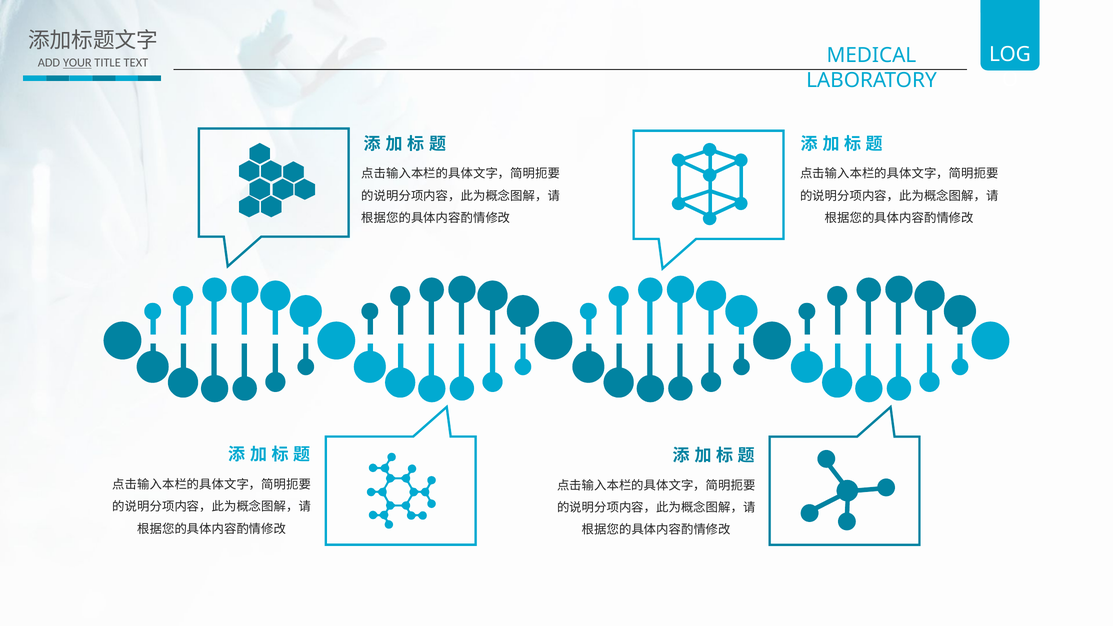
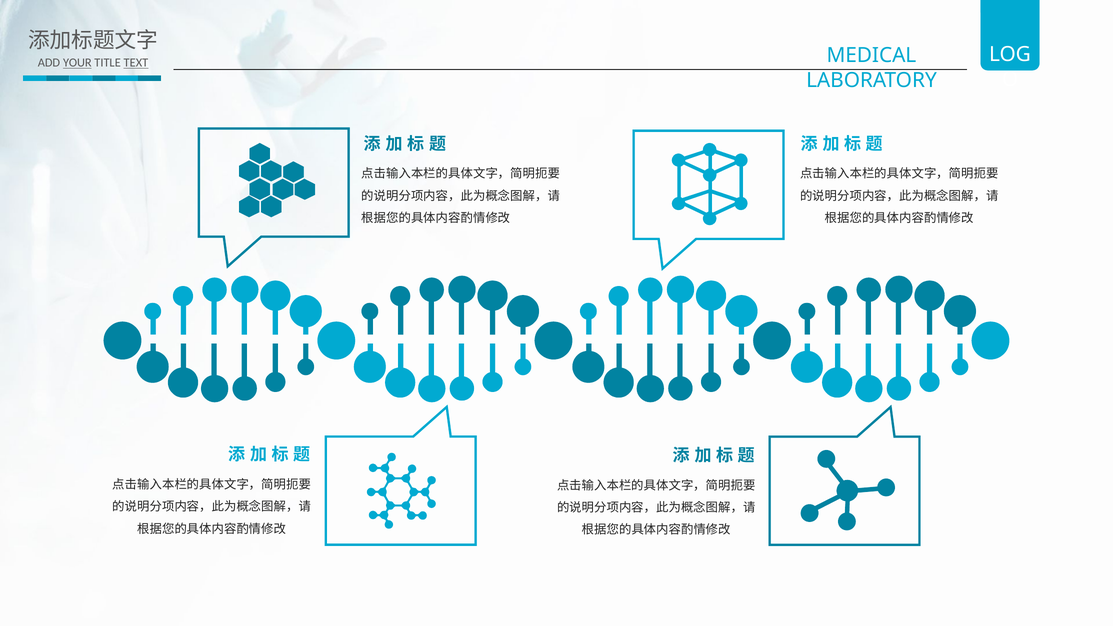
TEXT underline: none -> present (136, 63)
